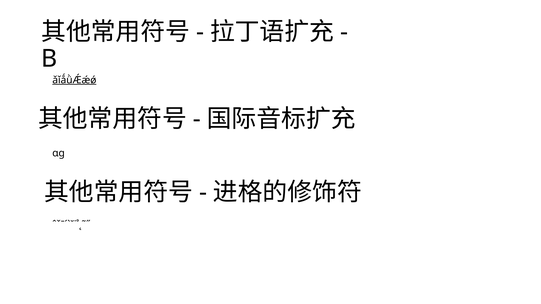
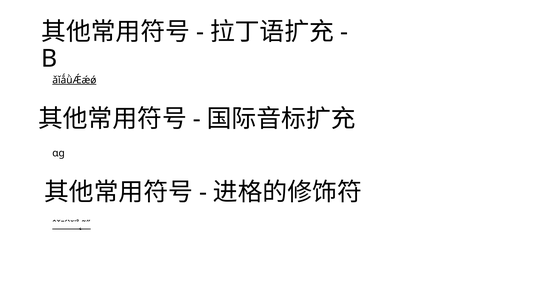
ˆˇˉˊˋ˘˙˚˛˜˝ underline: none -> present (71, 225)
